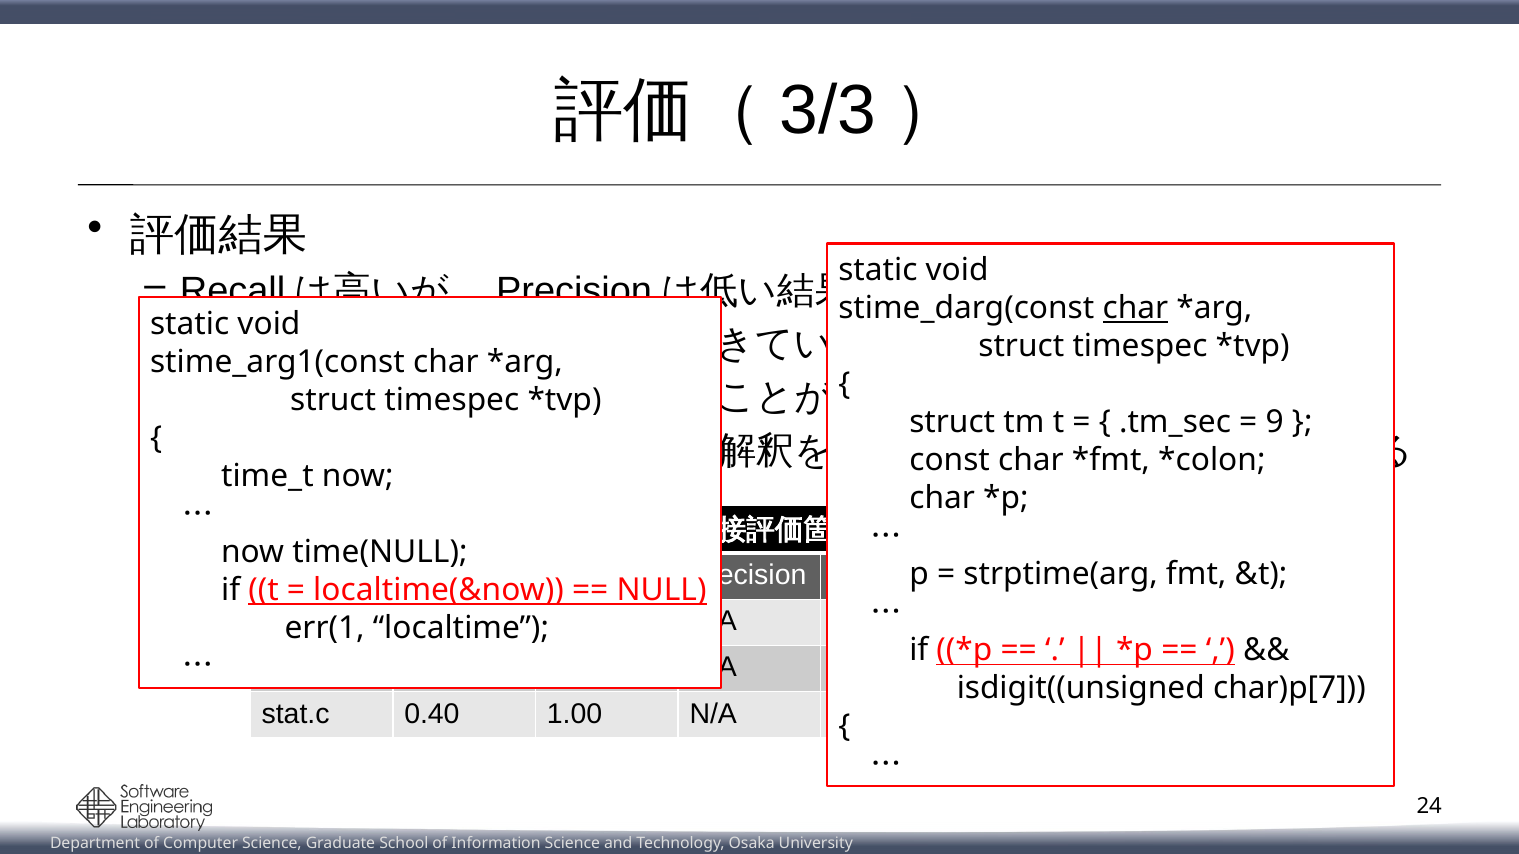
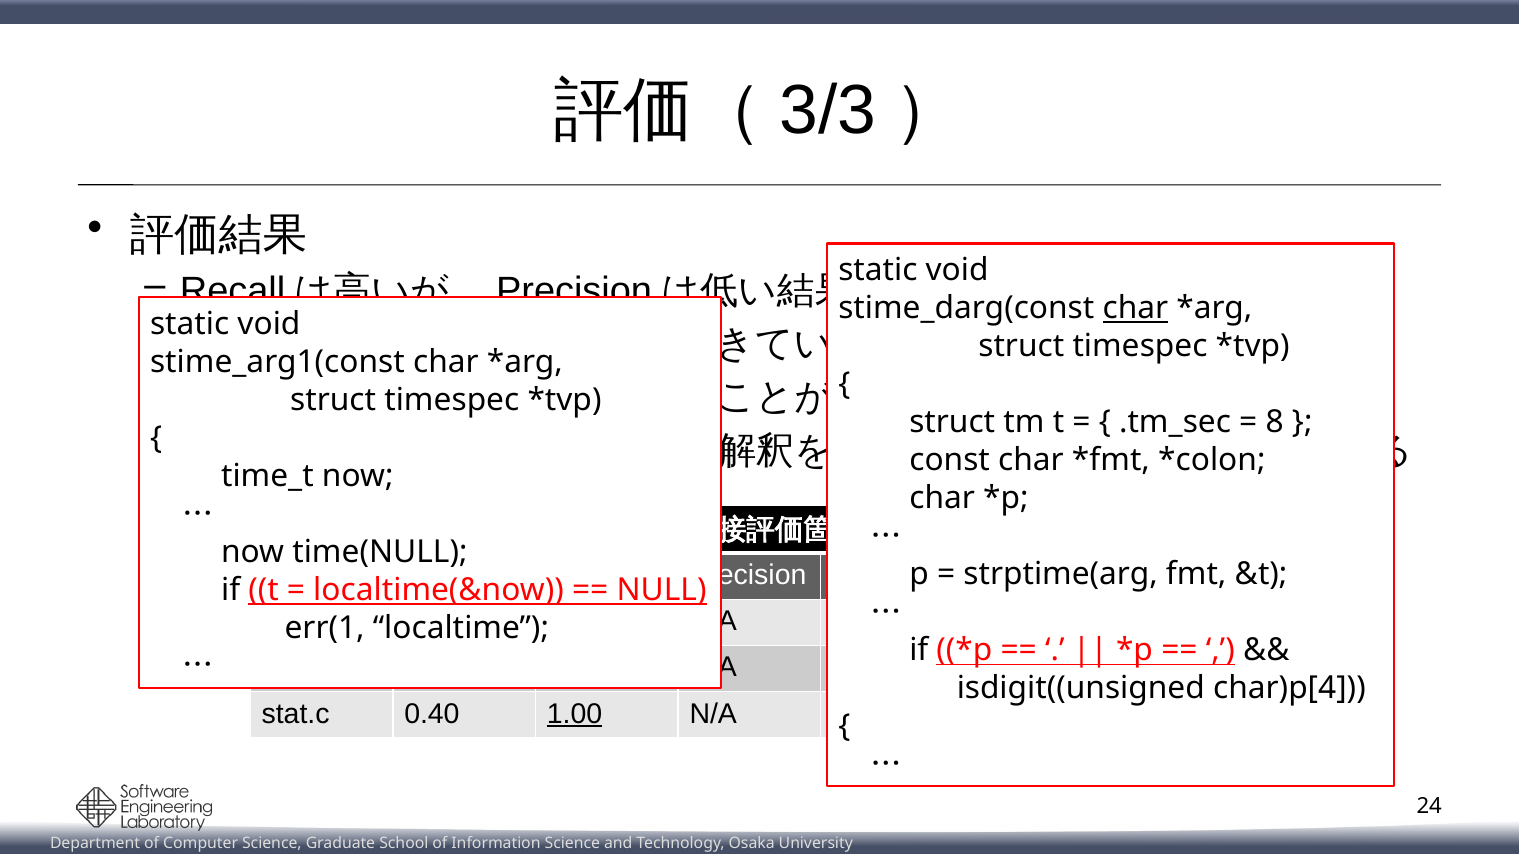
9: 9 -> 8 (1275, 422)
char)p[7: char)p[7 -> char)p[4 (1289, 688)
1.00 underline: none -> present (575, 714)
